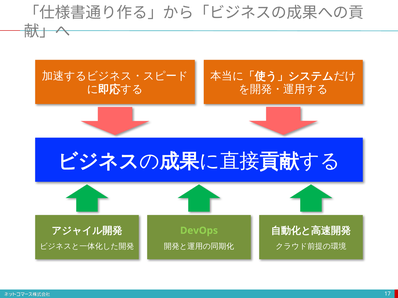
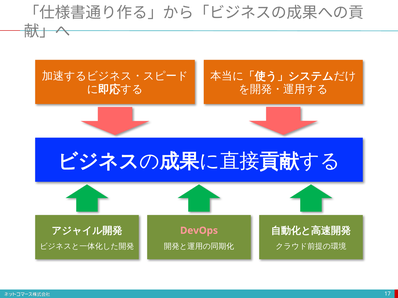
DevOps colour: light green -> pink (199, 231)
